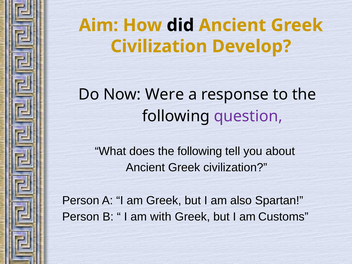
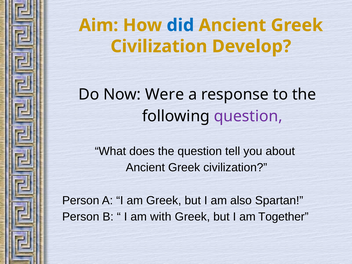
did colour: black -> blue (180, 25)
does the following: following -> question (200, 151)
Customs: Customs -> Together (283, 217)
